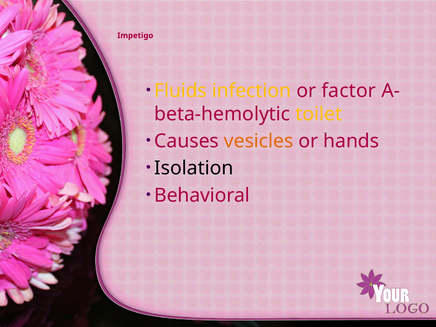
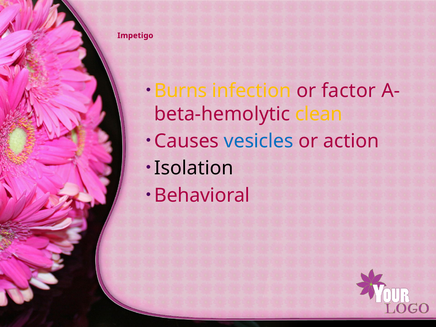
Fluids: Fluids -> Burns (181, 91)
toilet: toilet -> clean (319, 114)
vesicles colour: orange -> blue (259, 141)
hands: hands -> action (351, 141)
